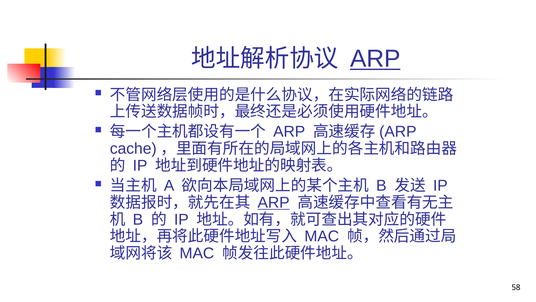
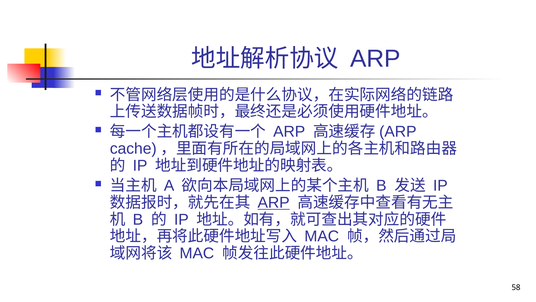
ARP underline: present -> none (375, 59)
